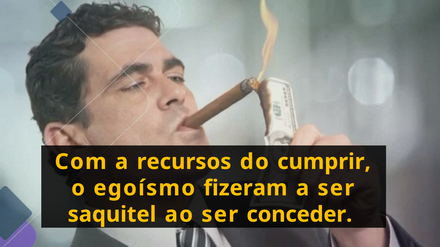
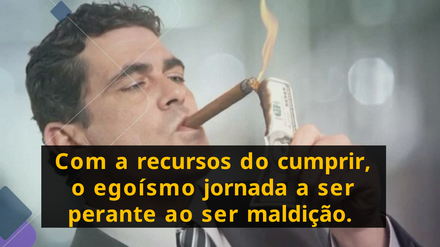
fizeram: fizeram -> jornada (246, 188)
saquitel: saquitel -> perante (112, 215)
conceder: conceder -> maldição (299, 215)
